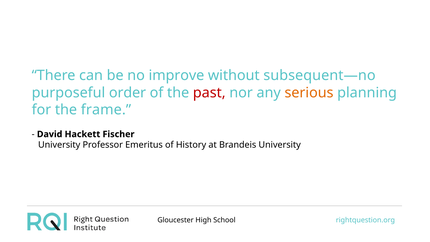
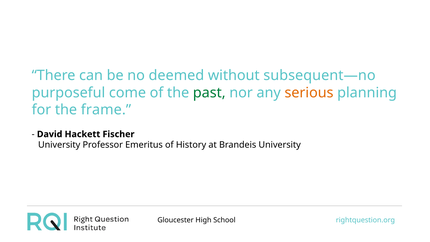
improve: improve -> deemed (176, 75)
order: order -> come (127, 93)
past colour: red -> green (209, 93)
